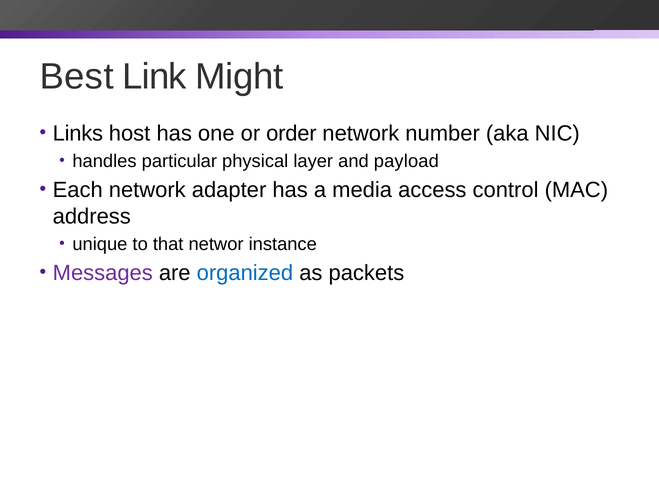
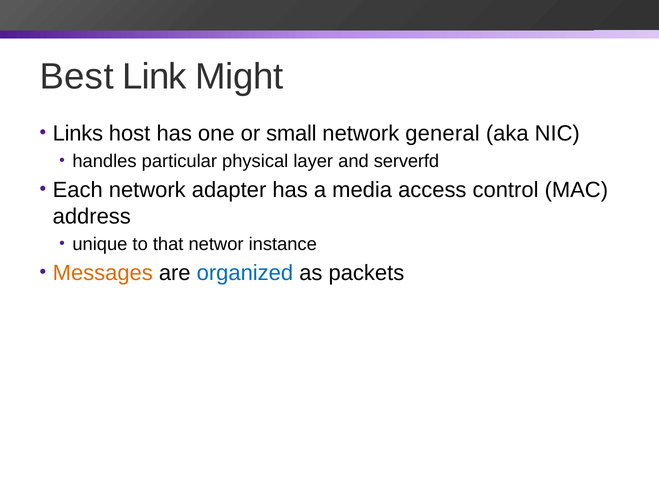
order: order -> small (291, 133)
number: number -> general (442, 133)
payload: payload -> serverfd (406, 161)
Messages colour: purple -> orange (103, 272)
